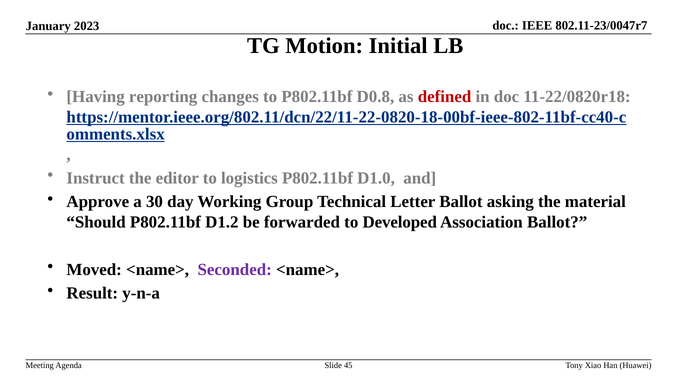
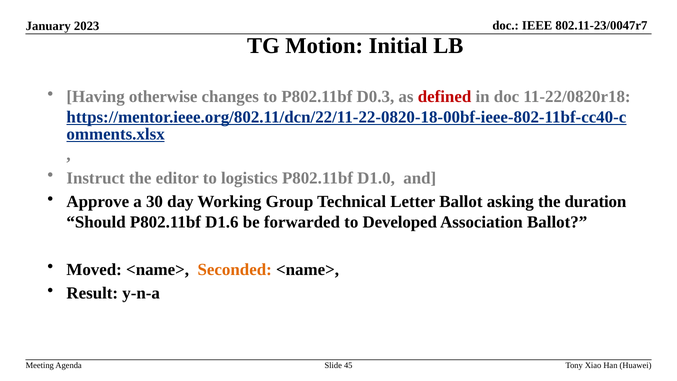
reporting: reporting -> otherwise (163, 97)
D0.8: D0.8 -> D0.3 (375, 97)
material: material -> duration (595, 202)
D1.2: D1.2 -> D1.6 (222, 222)
Seconded colour: purple -> orange (235, 269)
